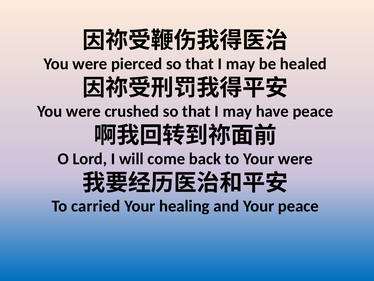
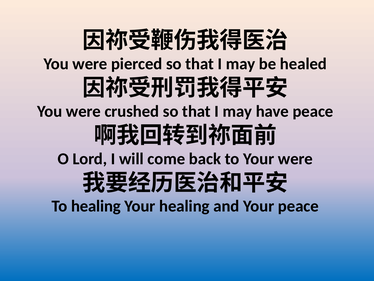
To carried: carried -> healing (96, 206)
